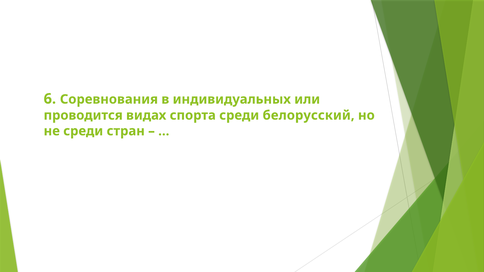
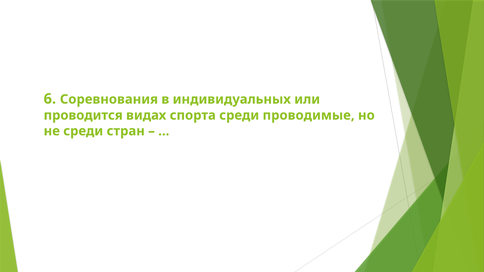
белорусский: белорусский -> проводимые (309, 115)
